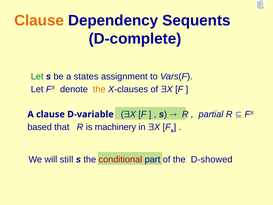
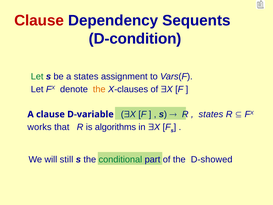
Clause colour: orange -> red (39, 20)
D-complete: D-complete -> D-condition (135, 39)
partial: partial -> states (211, 114)
based: based -> works (40, 127)
machinery: machinery -> algorithms (115, 127)
conditional colour: red -> green (120, 159)
